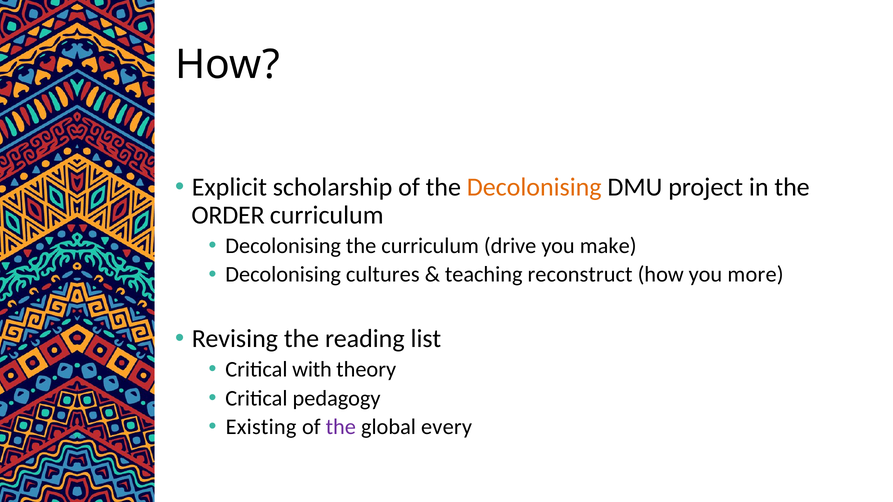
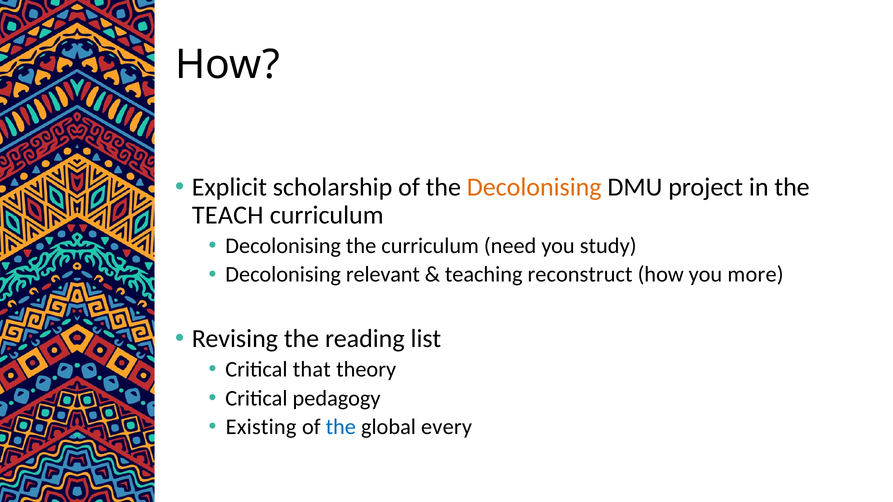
ORDER: ORDER -> TEACH (228, 215)
drive: drive -> need (510, 246)
make: make -> study (608, 246)
cultures: cultures -> relevant (383, 275)
with: with -> that (312, 370)
the colour: purple -> blue (341, 427)
